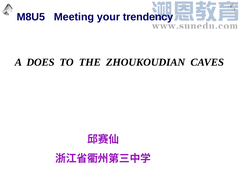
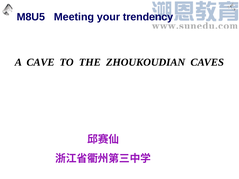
DOES: DOES -> CAVE (41, 62)
